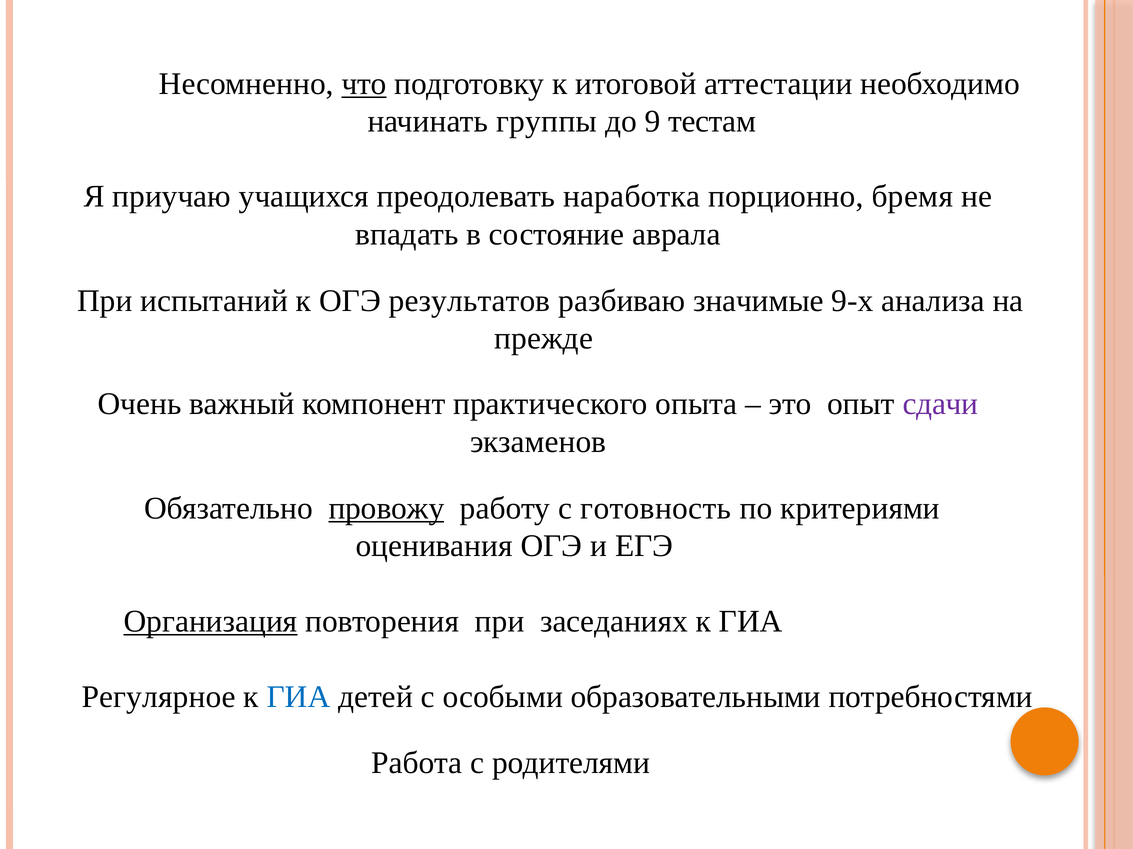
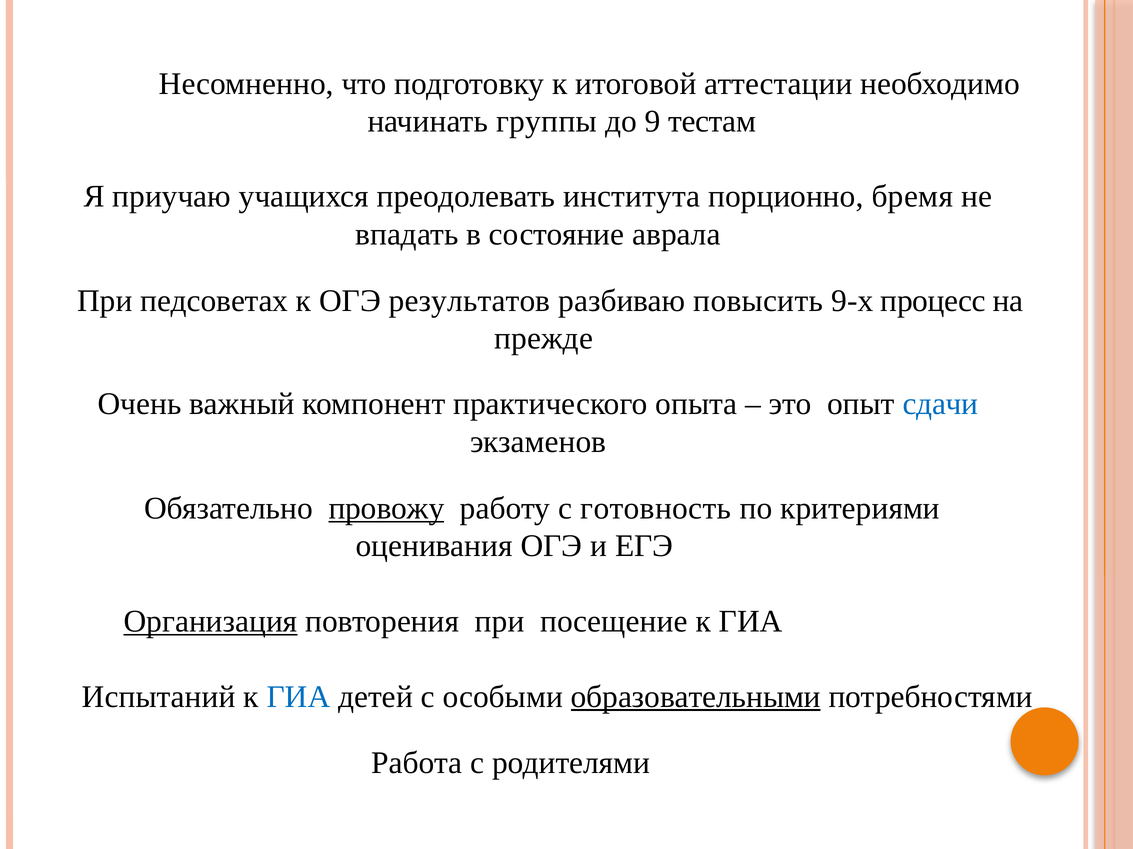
что underline: present -> none (364, 84)
наработка: наработка -> института (632, 197)
испытаний: испытаний -> педсоветах (214, 301)
значимые: значимые -> повысить (758, 301)
анализа: анализа -> процесс (933, 301)
сдачи colour: purple -> blue (940, 404)
заседаниях: заседаниях -> посещение (614, 622)
Регулярное: Регулярное -> Испытаний (159, 697)
образовательными underline: none -> present (696, 697)
